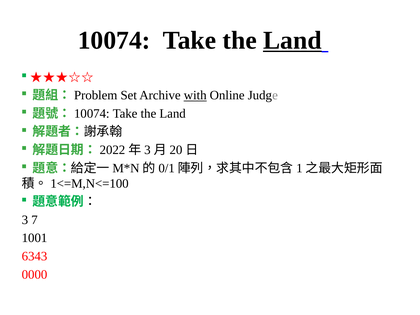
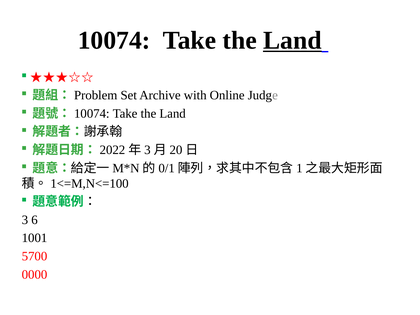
with underline: present -> none (195, 95)
7: 7 -> 6 (34, 220)
6343: 6343 -> 5700 (34, 256)
